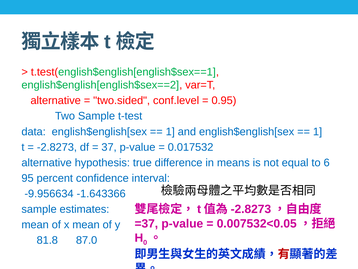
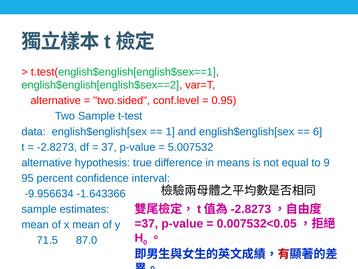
1: 1 -> 6 (318, 131)
0.017532: 0.017532 -> 5.007532 (191, 147)
6: 6 -> 9 (327, 162)
81.8: 81.8 -> 71.5 (47, 240)
